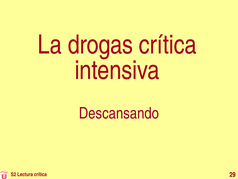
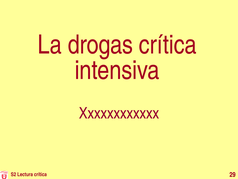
Descansando: Descansando -> Xxxxxxxxxxxx (119, 113)
